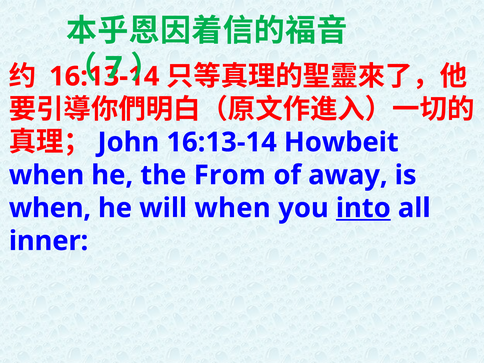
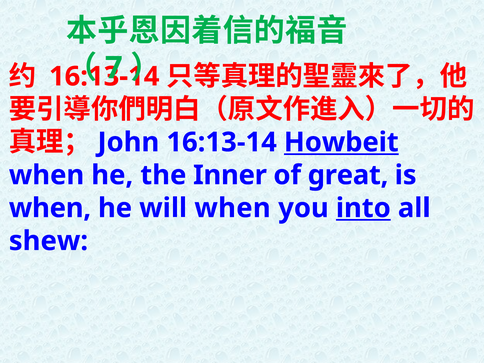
Howbeit underline: none -> present (341, 142)
From: From -> Inner (230, 175)
away: away -> great (348, 175)
inner: inner -> shew (48, 241)
